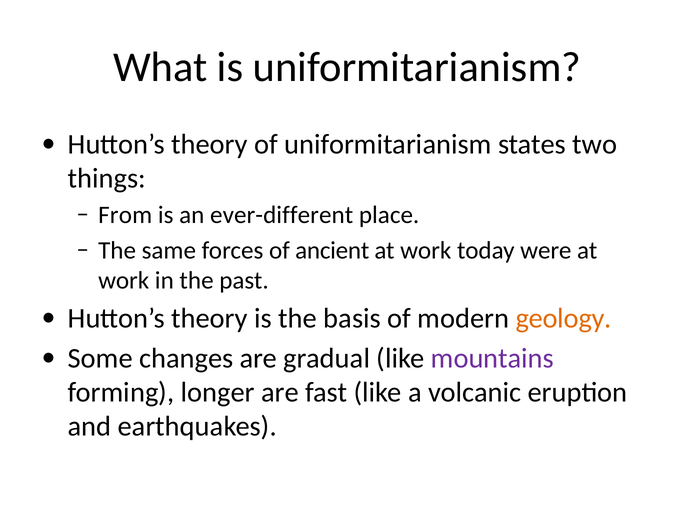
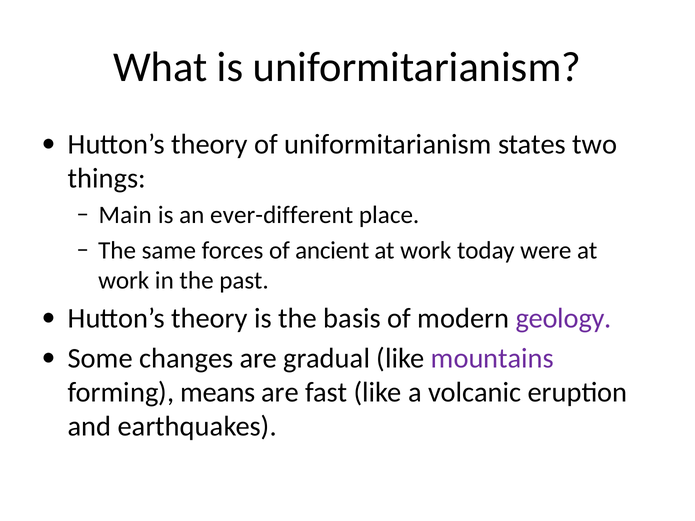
From: From -> Main (125, 215)
geology colour: orange -> purple (564, 319)
longer: longer -> means (218, 393)
